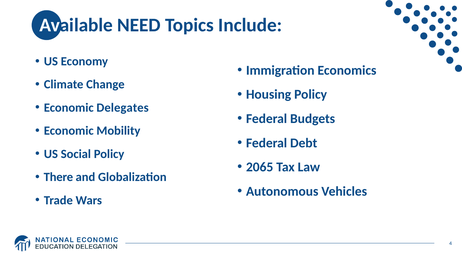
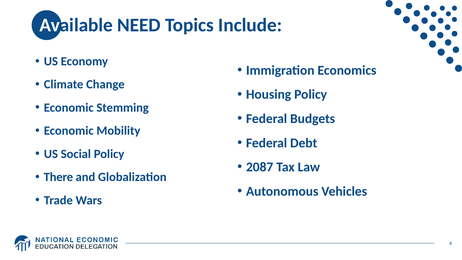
Delegates: Delegates -> Stemming (123, 108)
2065: 2065 -> 2087 (260, 167)
